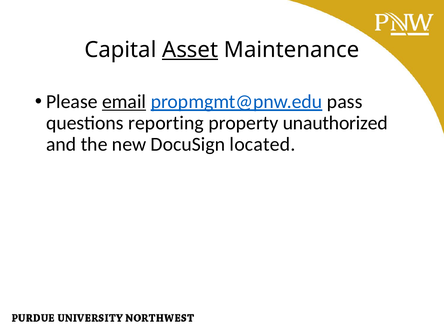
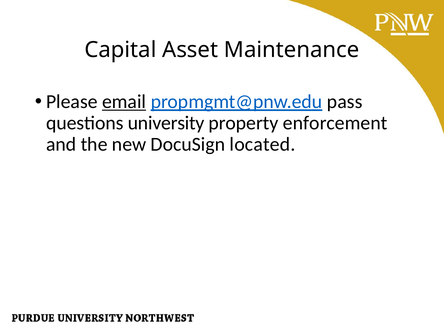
Asset underline: present -> none (190, 50)
reporting: reporting -> university (166, 123)
unauthorized: unauthorized -> enforcement (335, 123)
